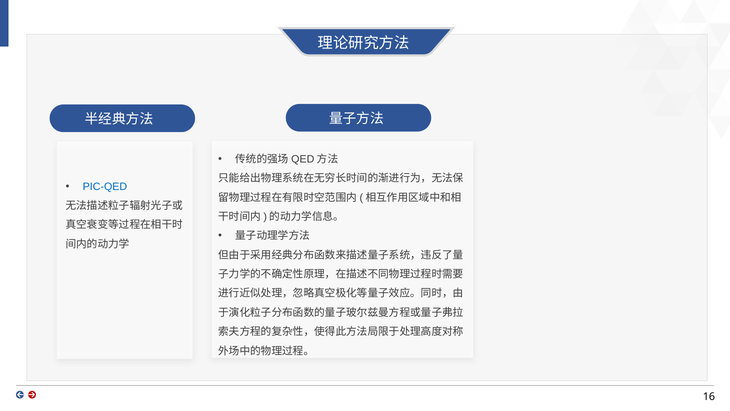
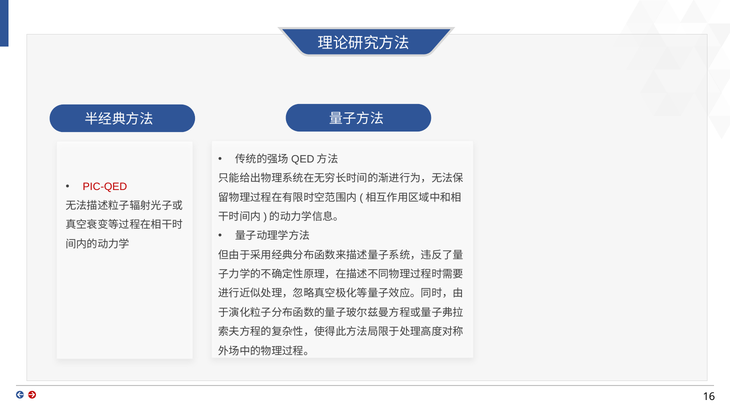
PIC-QED colour: blue -> red (105, 186)
